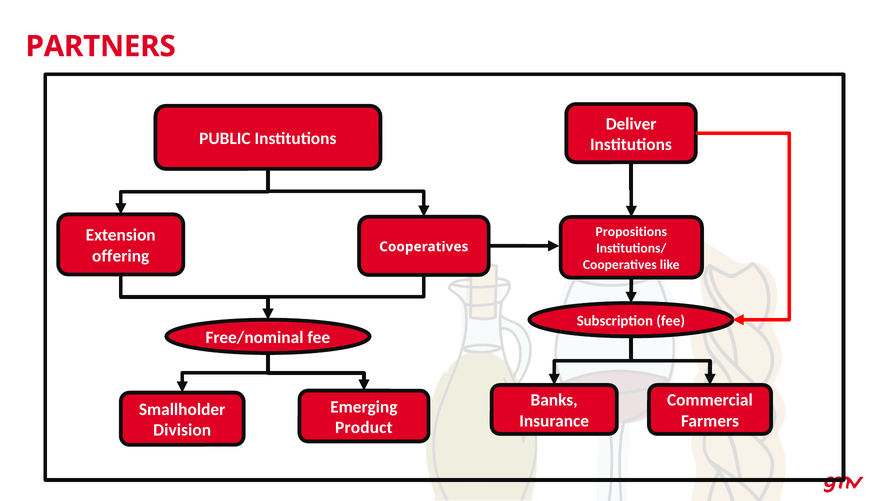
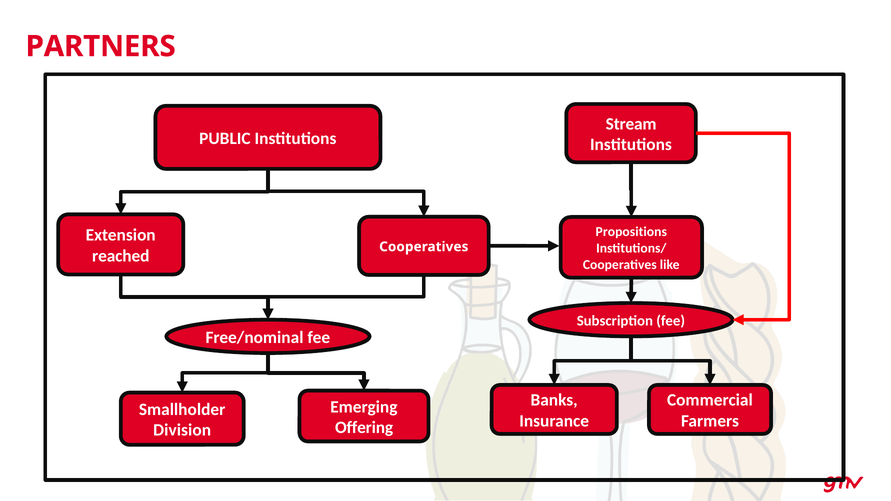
Deliver: Deliver -> Stream (631, 124)
offering: offering -> reached (121, 256)
Product: Product -> Offering (364, 428)
